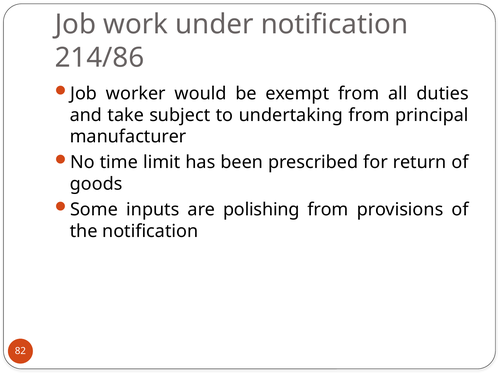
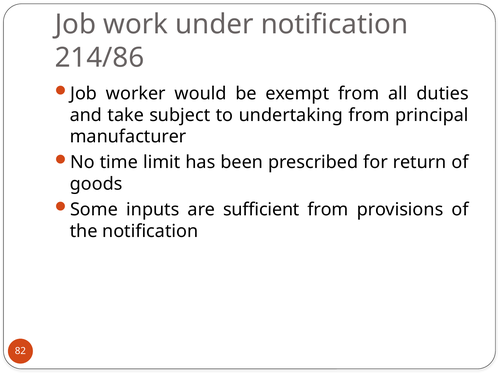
polishing: polishing -> sufficient (261, 210)
